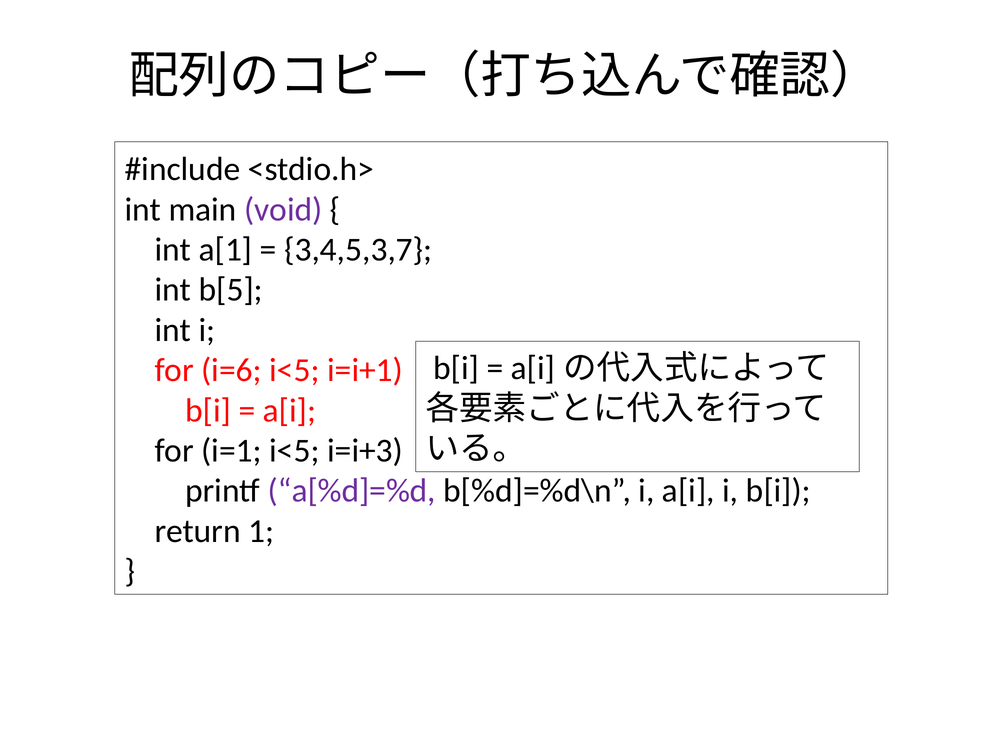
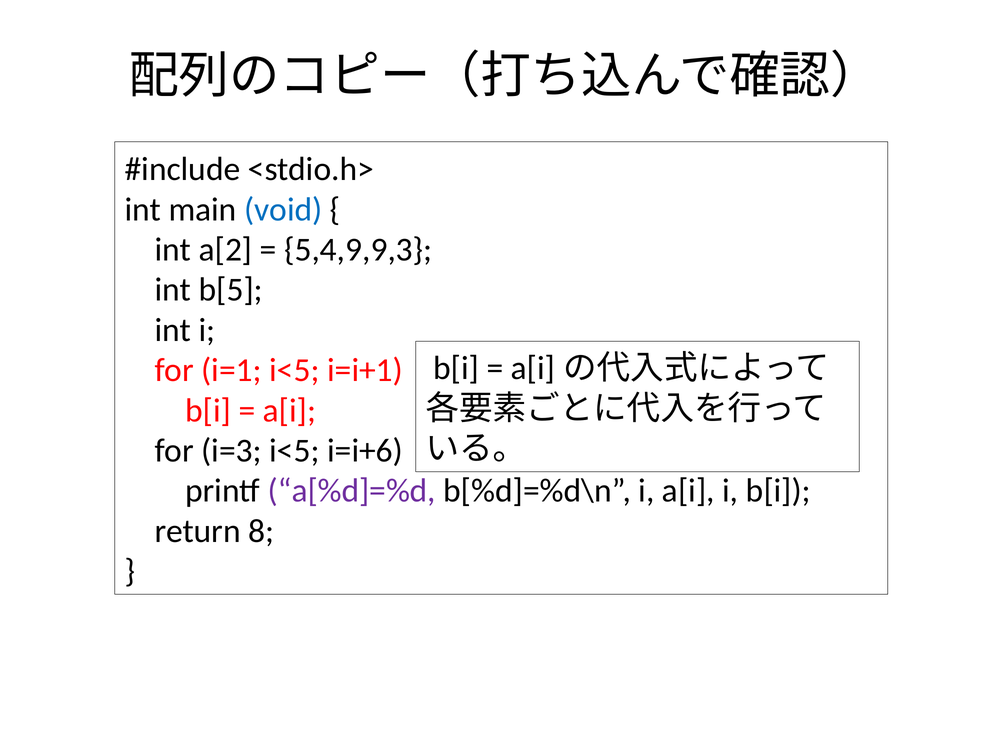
void colour: purple -> blue (283, 210)
a[1: a[1 -> a[2 (225, 250)
3,4,5,3,7: 3,4,5,3,7 -> 5,4,9,9,3 (358, 250)
i=6: i=6 -> i=1 (232, 371)
i=1: i=1 -> i=3 (232, 451)
i=i+3: i=i+3 -> i=i+6 (365, 451)
1: 1 -> 8 (261, 531)
